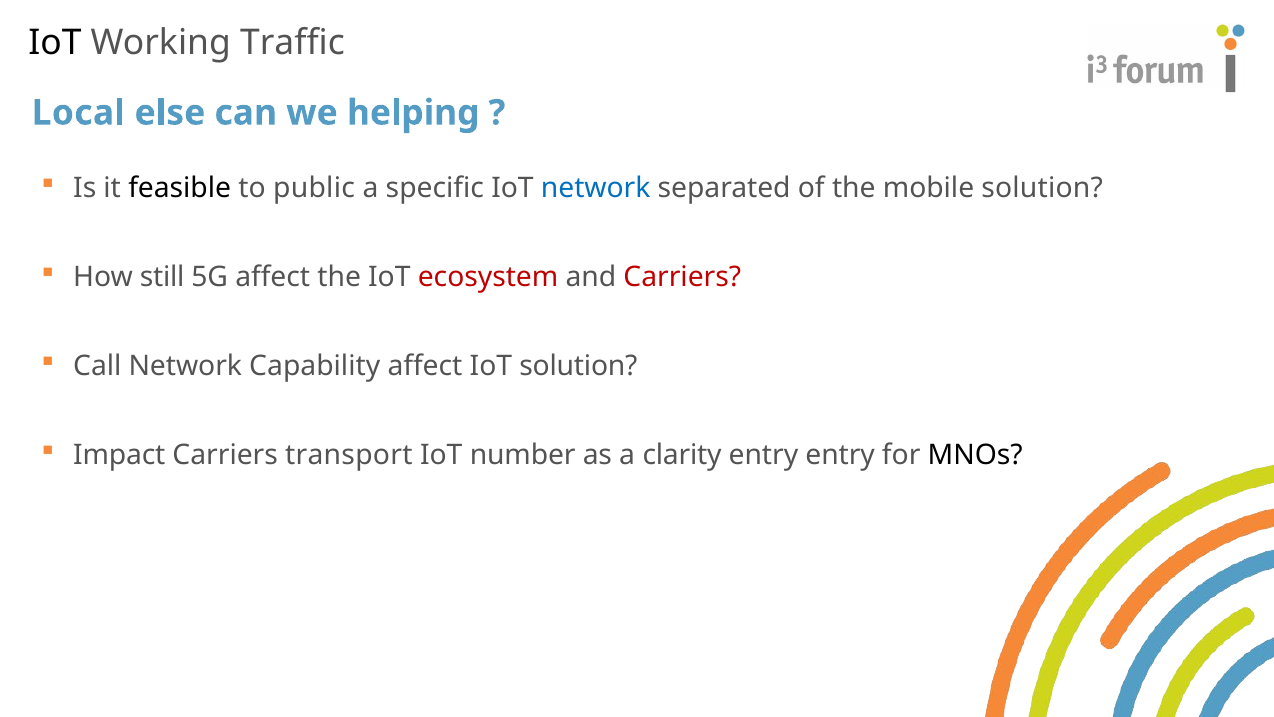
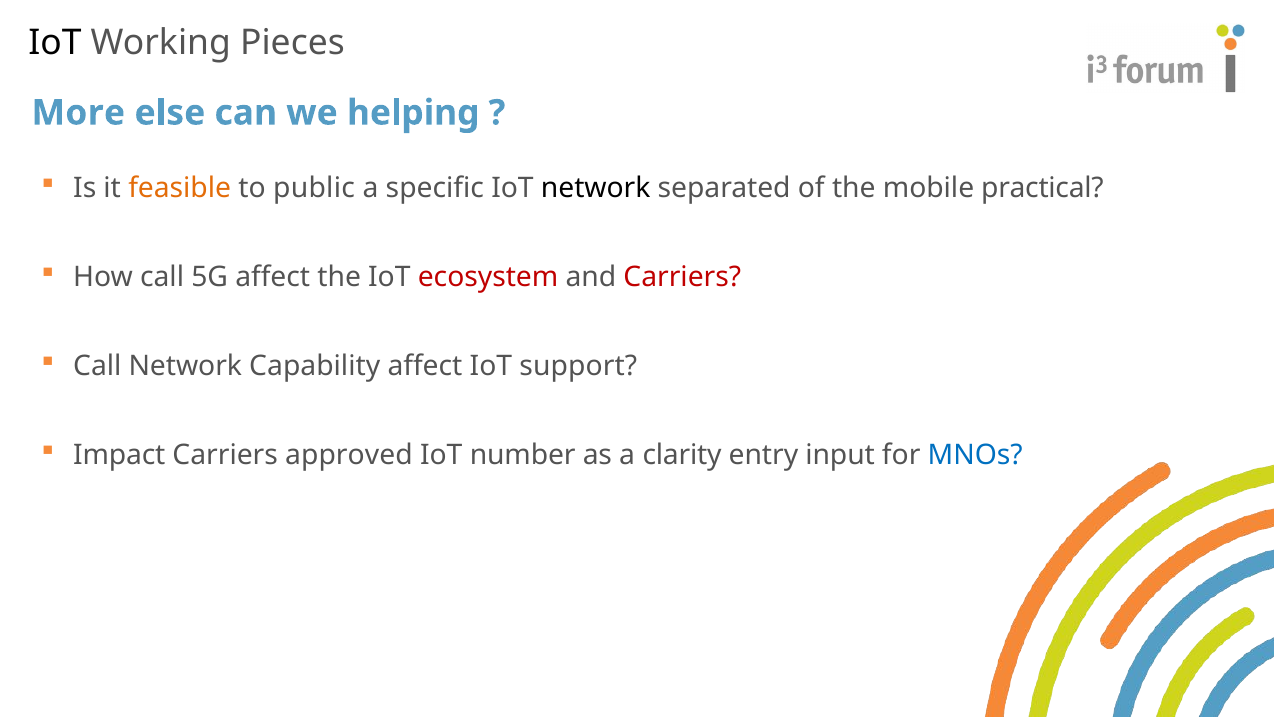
Traffic: Traffic -> Pieces (292, 43)
Local: Local -> More (78, 113)
feasible colour: black -> orange (180, 188)
network colour: blue -> black (596, 188)
mobile solution: solution -> practical (1042, 188)
How still: still -> call (162, 277)
IoT solution: solution -> support (578, 366)
transport: transport -> approved (349, 455)
entry entry: entry -> input (840, 455)
MNOs colour: black -> blue (975, 455)
